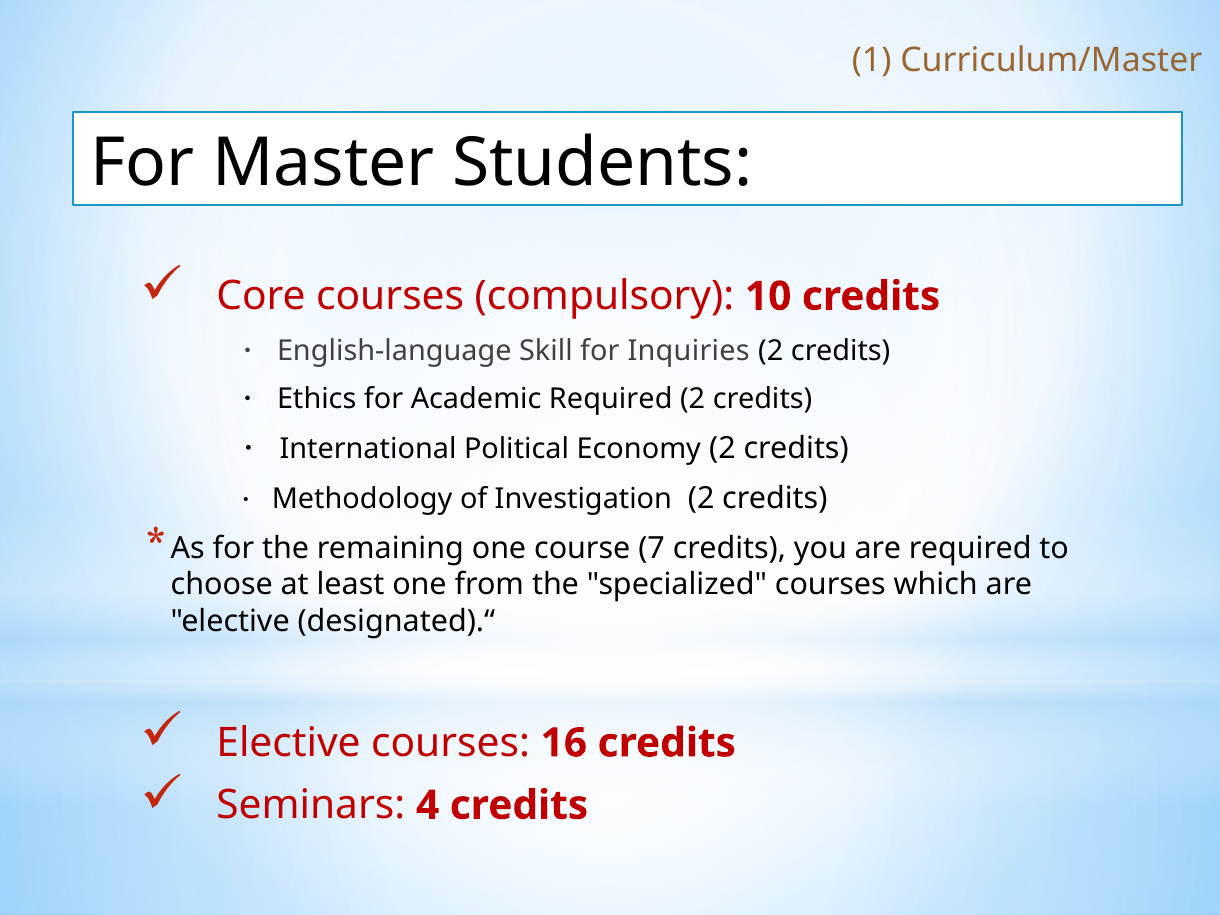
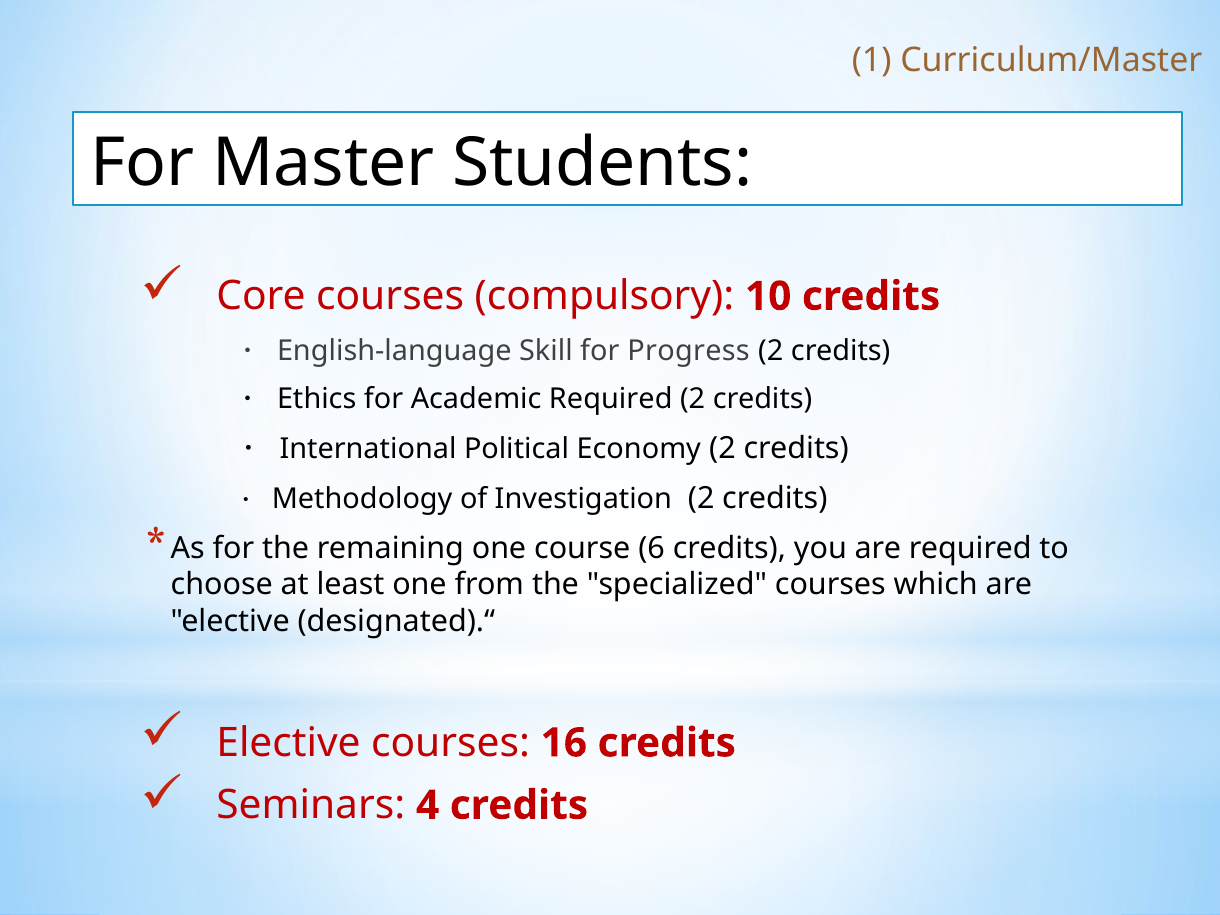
Inquiries: Inquiries -> Progress (689, 351)
7: 7 -> 6 (652, 548)
